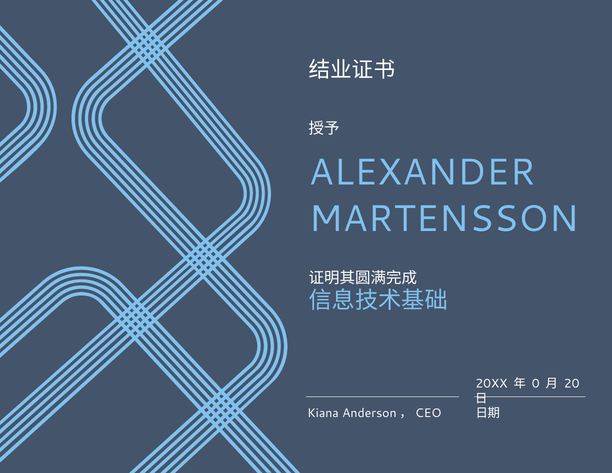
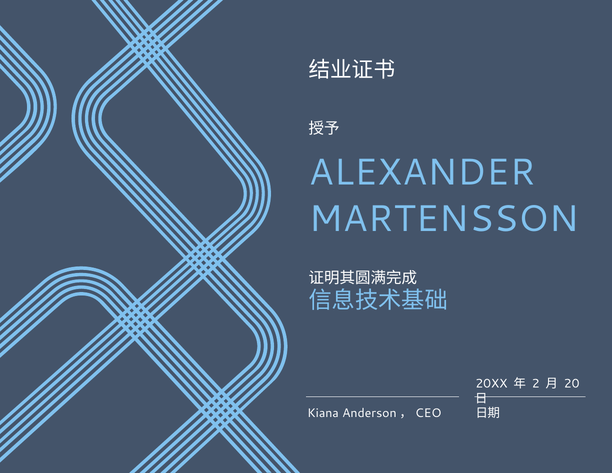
0: 0 -> 2 (536, 384)
